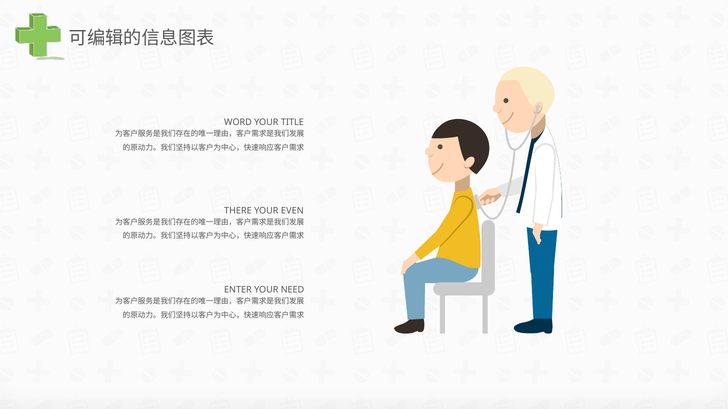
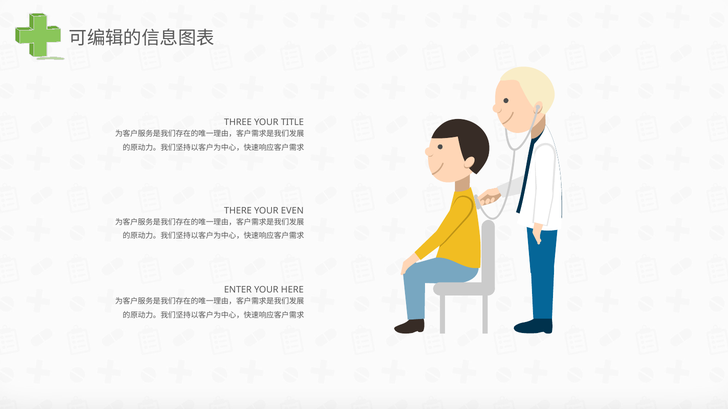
WORD: WORD -> THREE (238, 123)
NEED: NEED -> HERE (292, 290)
